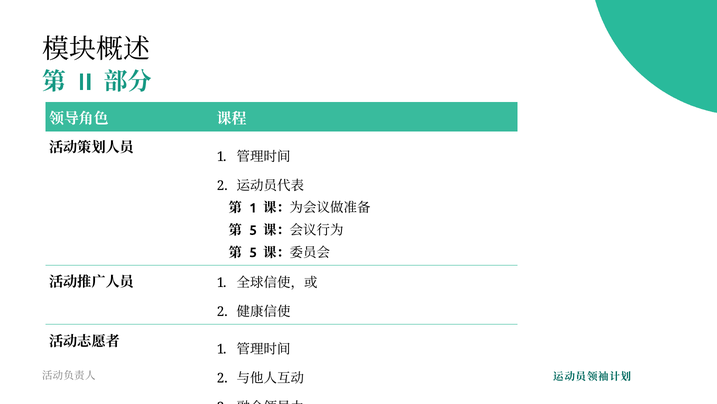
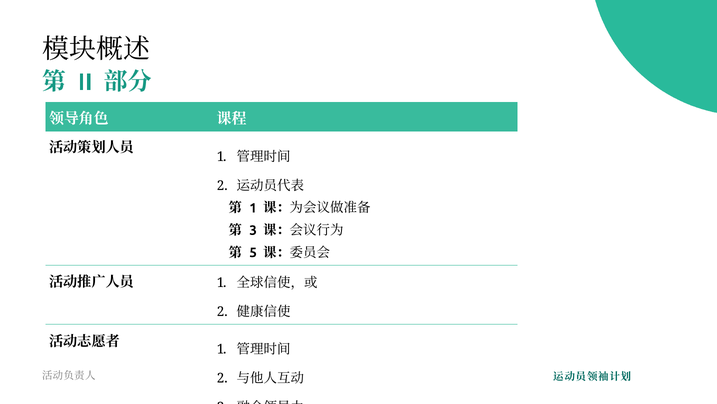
5: 5 -> 3 (253, 230)
